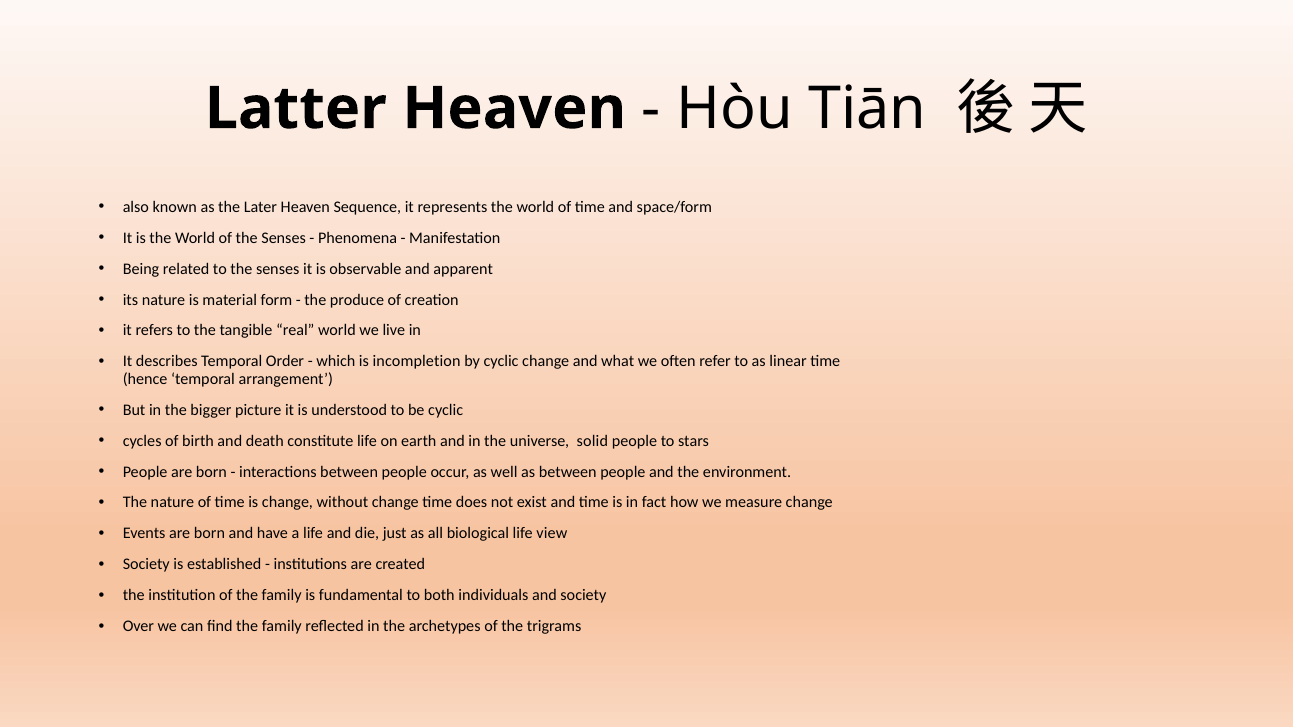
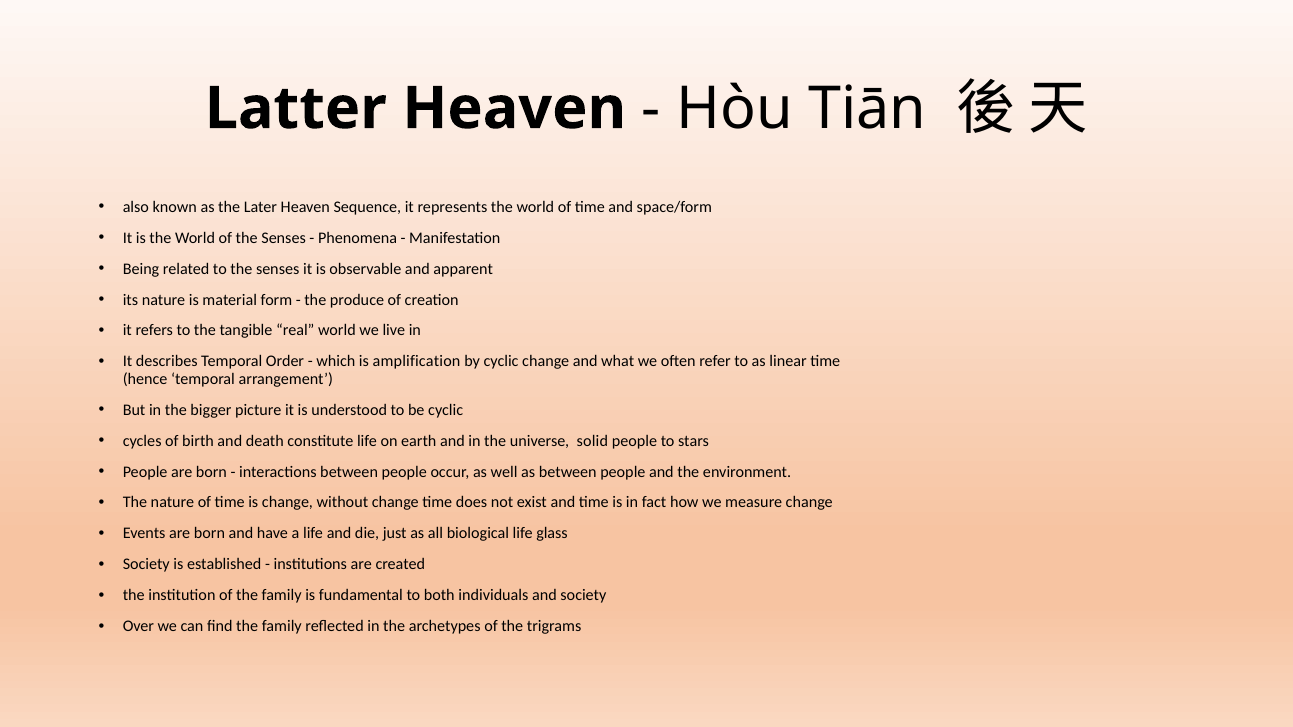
incompletion: incompletion -> amplification (417, 362)
view: view -> glass (552, 534)
